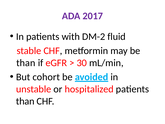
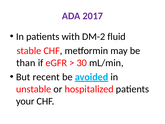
cohort: cohort -> recent (46, 77)
than: than -> your (25, 101)
